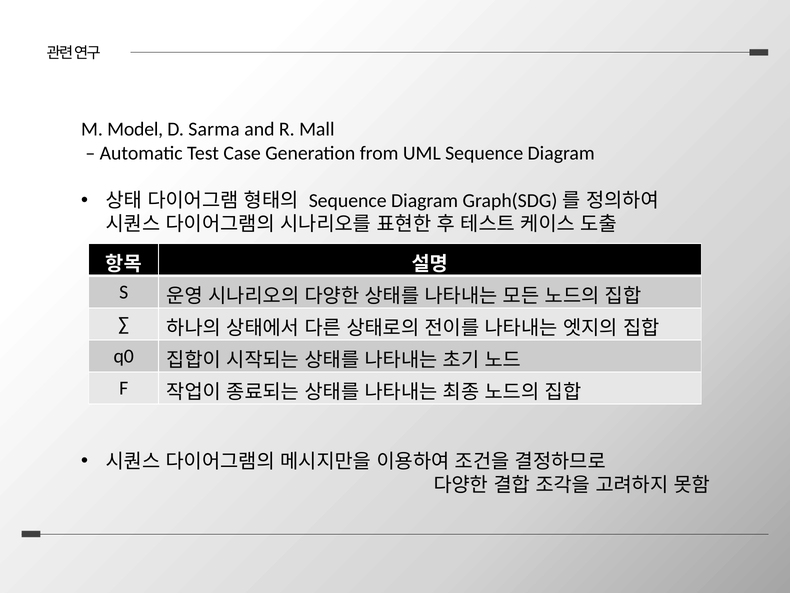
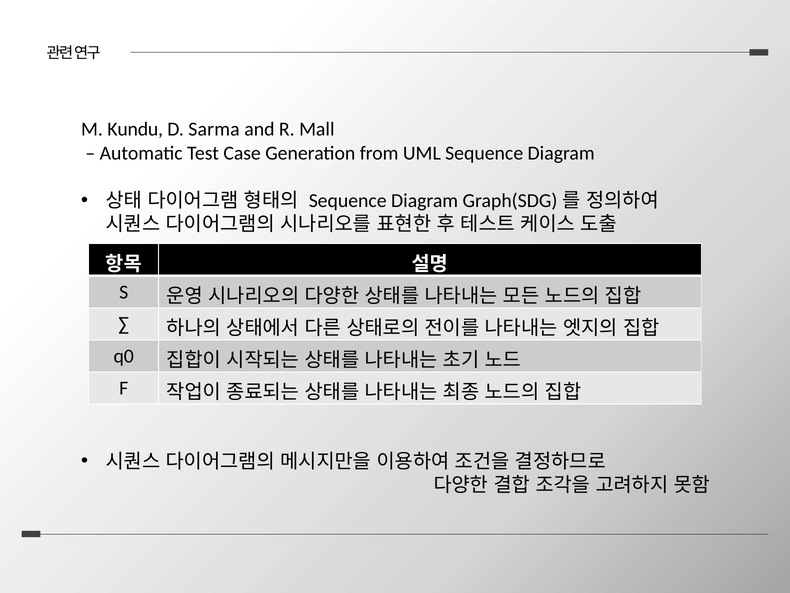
Model: Model -> Kundu (135, 129)
